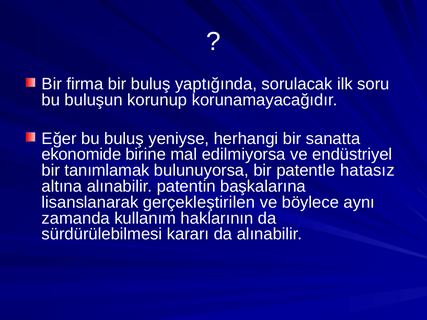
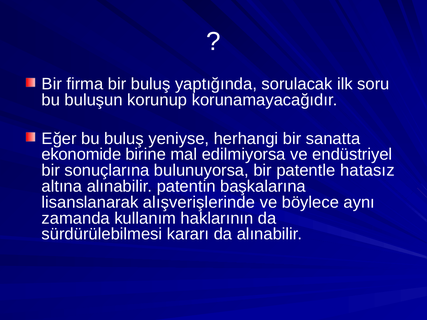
tanımlamak: tanımlamak -> sonuçlarına (107, 171)
gerçekleştirilen: gerçekleştirilen -> alışverişlerinde (199, 202)
